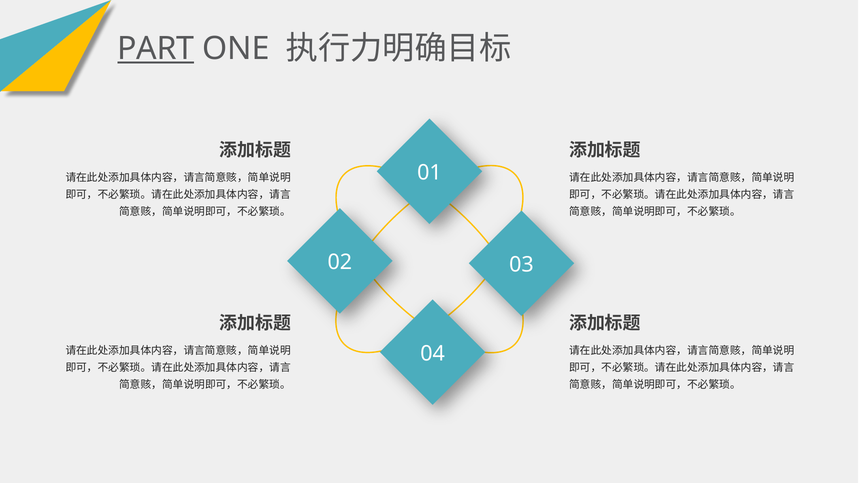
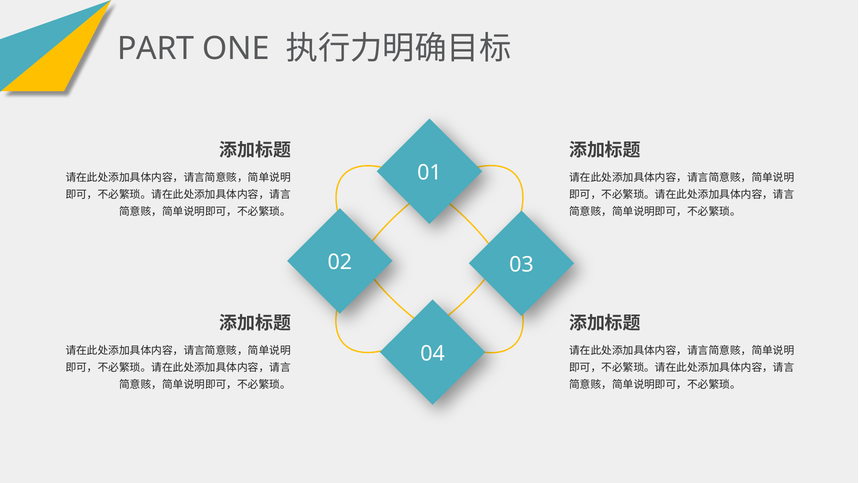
PART underline: present -> none (156, 49)
